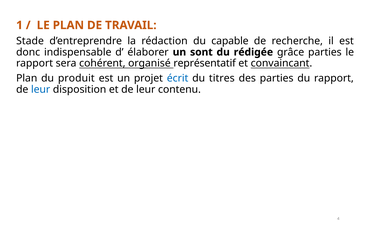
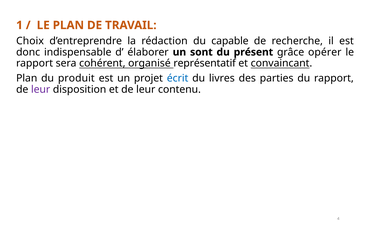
Stade: Stade -> Choix (30, 41)
rédigée: rédigée -> présent (253, 52)
grâce parties: parties -> opérer (325, 52)
titres: titres -> livres (222, 78)
leur colour: blue -> purple (41, 90)
